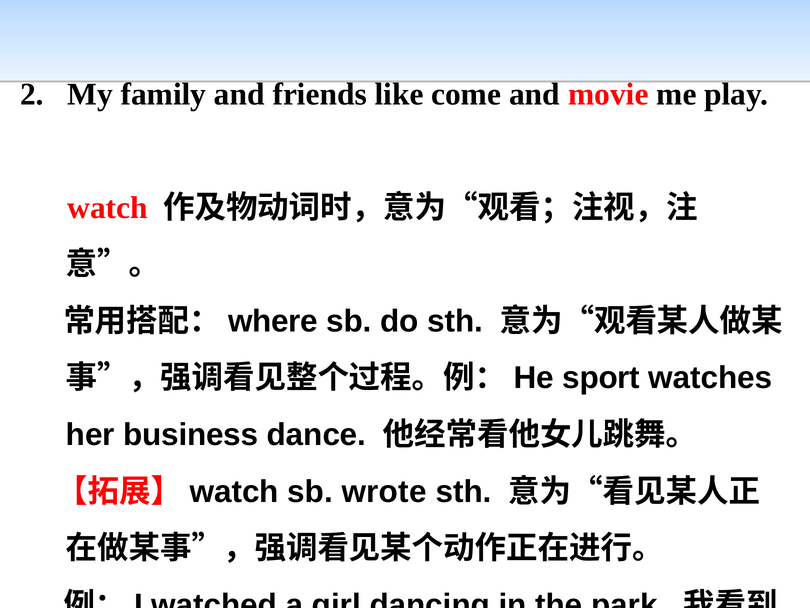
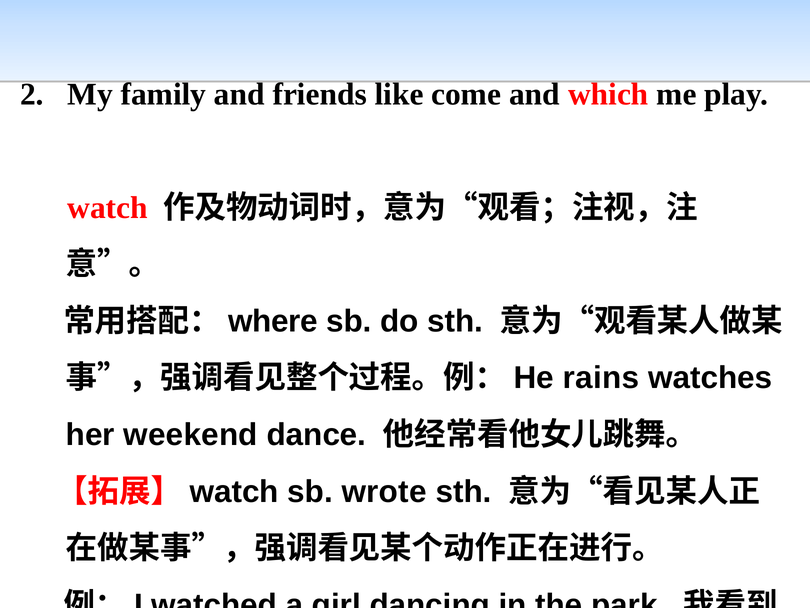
movie: movie -> which (608, 94)
sport: sport -> rains (601, 378)
business: business -> weekend (191, 434)
